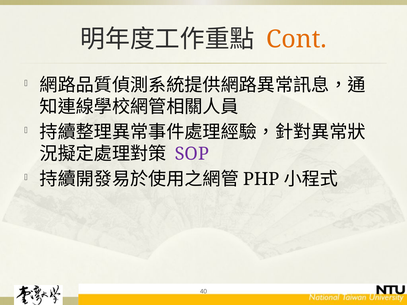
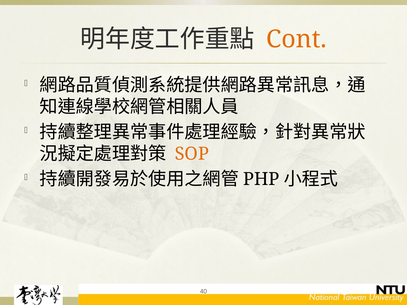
SOP colour: purple -> orange (192, 154)
